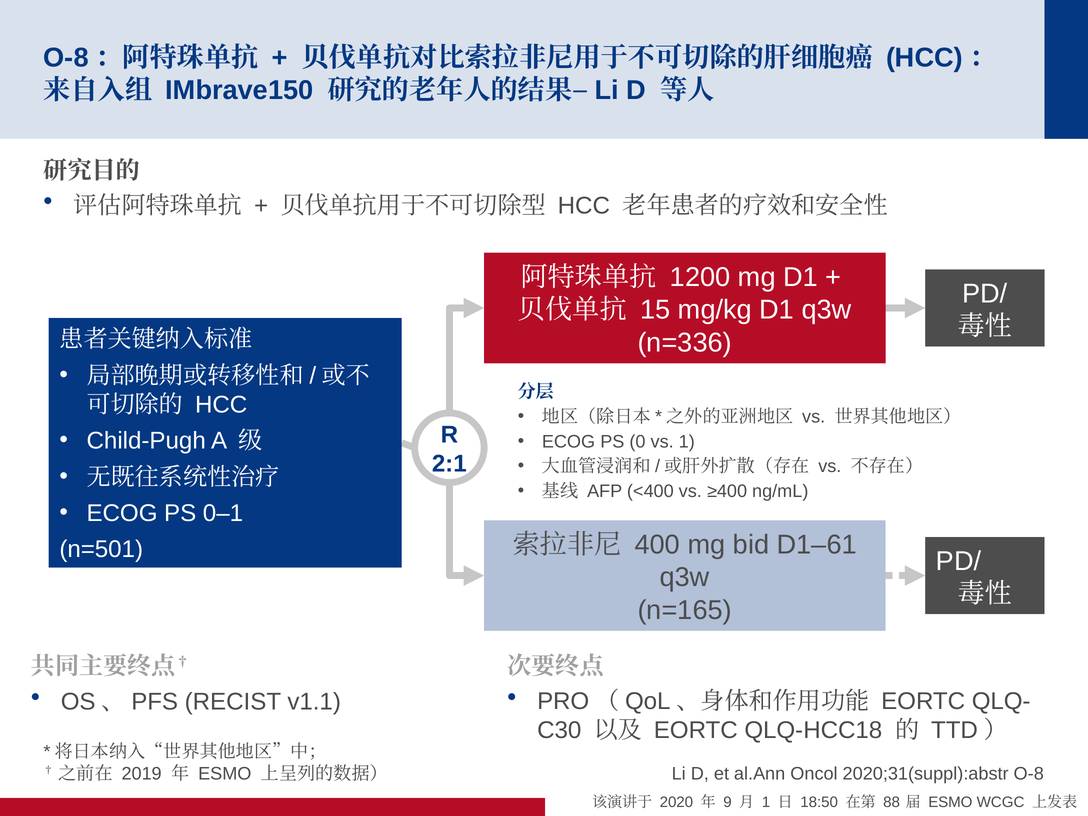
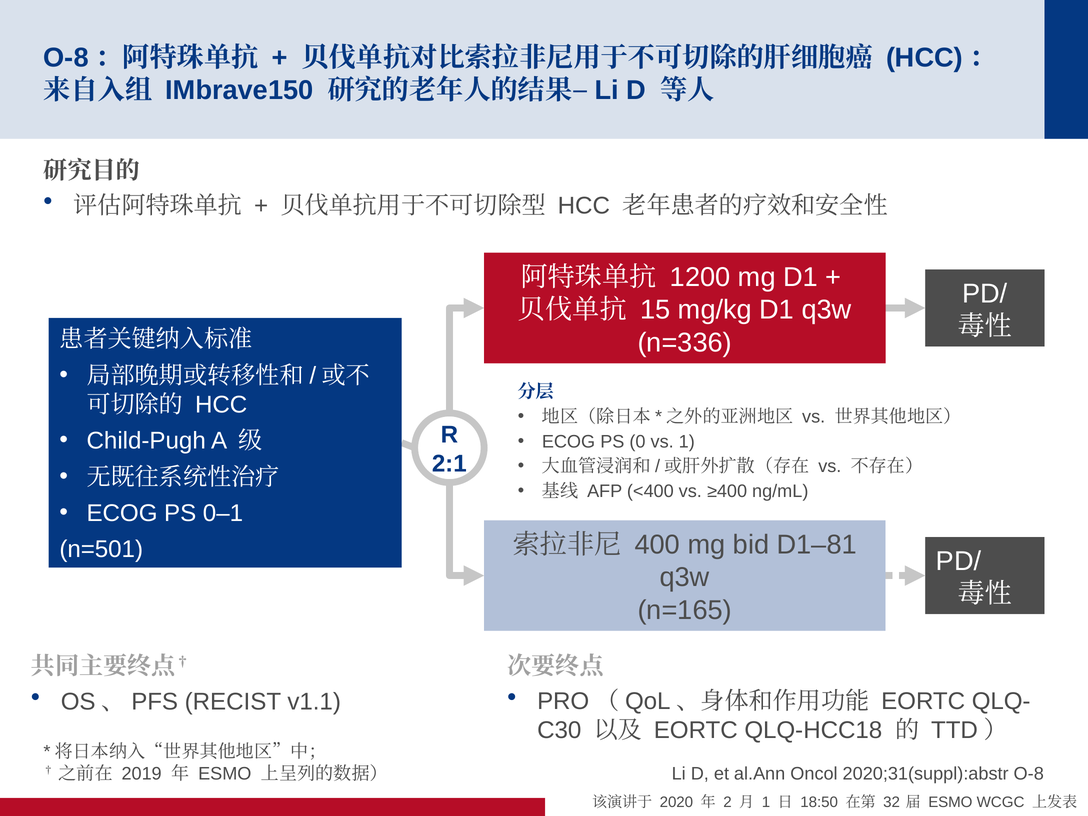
D1–61: D1–61 -> D1–81 (817, 545)
9: 9 -> 2 (727, 802)
88: 88 -> 32 (892, 802)
